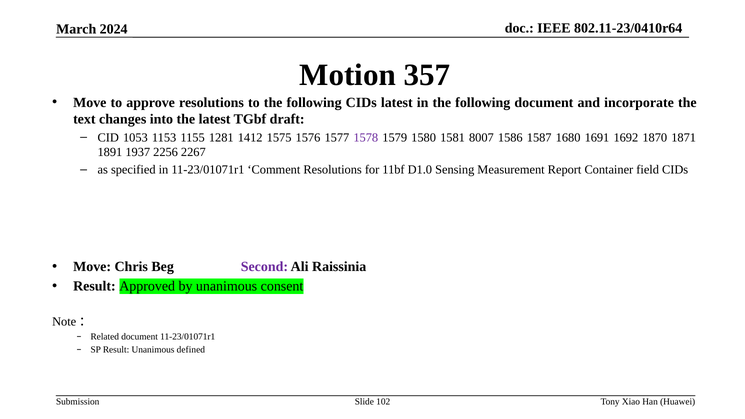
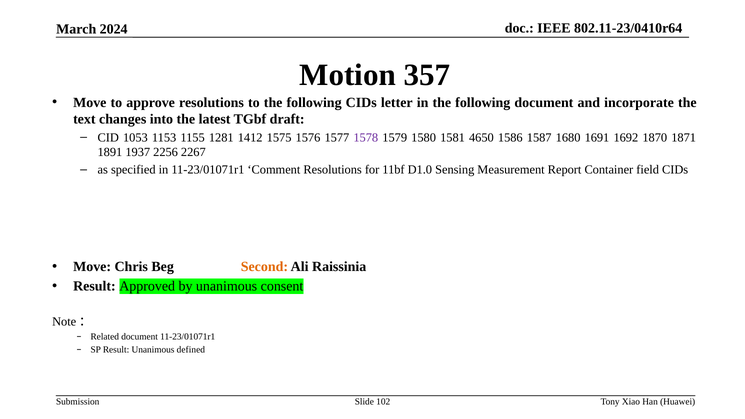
CIDs latest: latest -> letter (397, 102)
8007: 8007 -> 4650 (481, 137)
Second colour: purple -> orange (264, 267)
